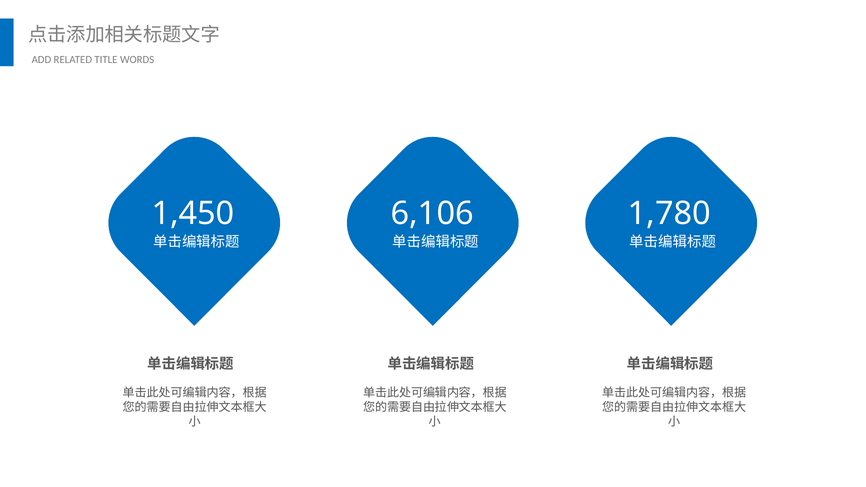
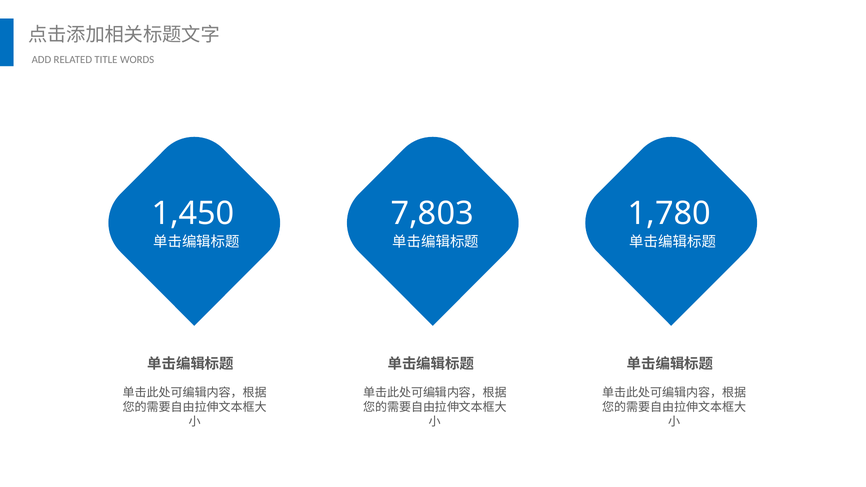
6,106: 6,106 -> 7,803 (432, 214)
